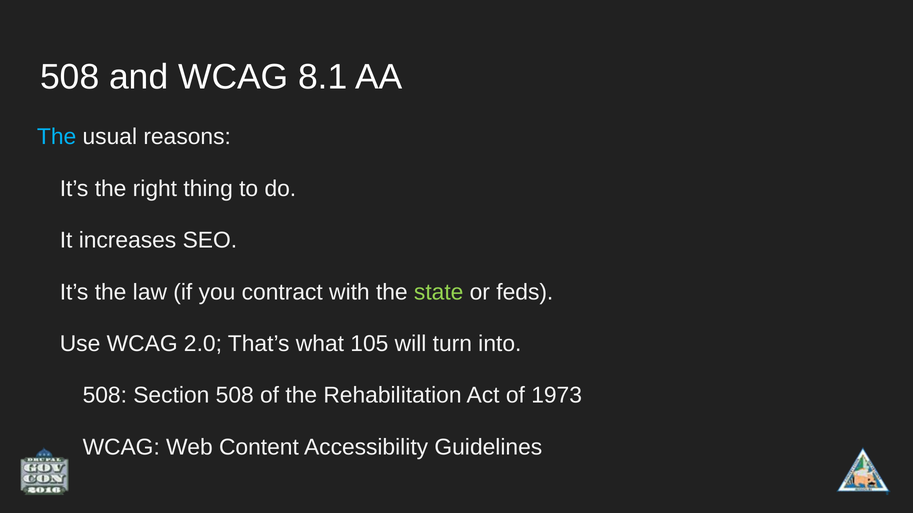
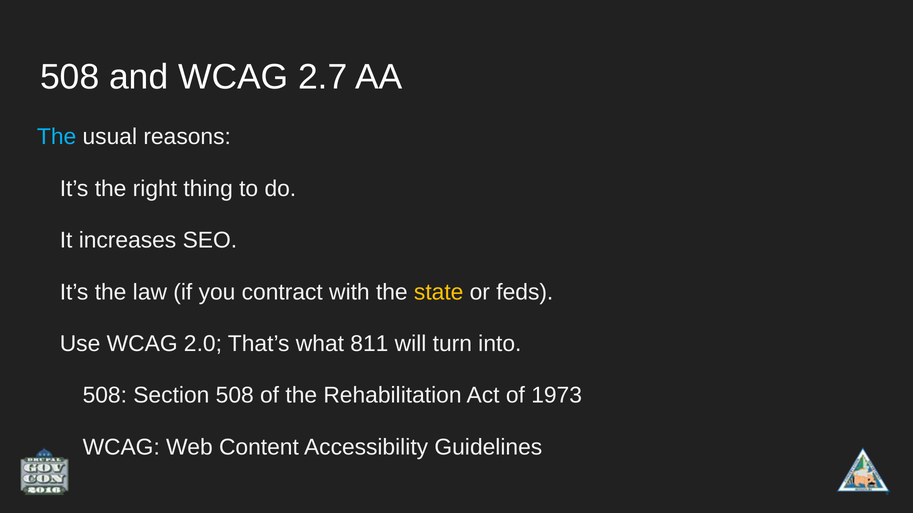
8.1: 8.1 -> 2.7 (323, 77)
state colour: light green -> yellow (439, 292)
105: 105 -> 811 (369, 344)
